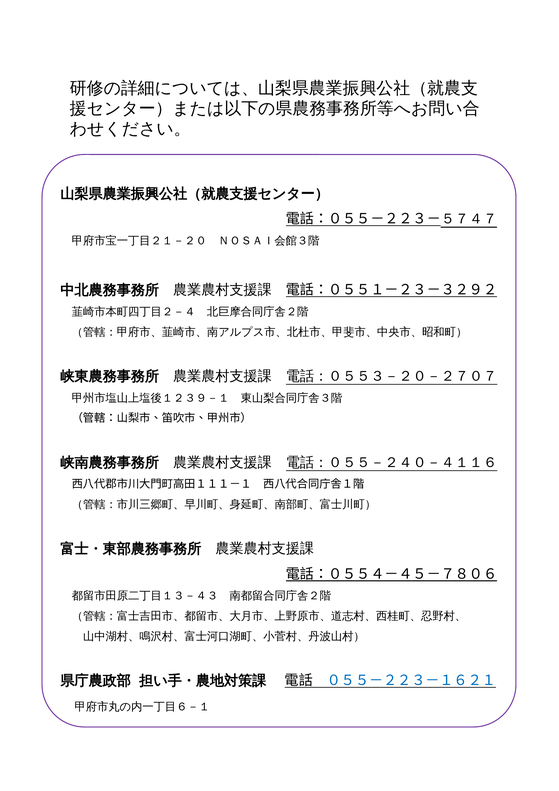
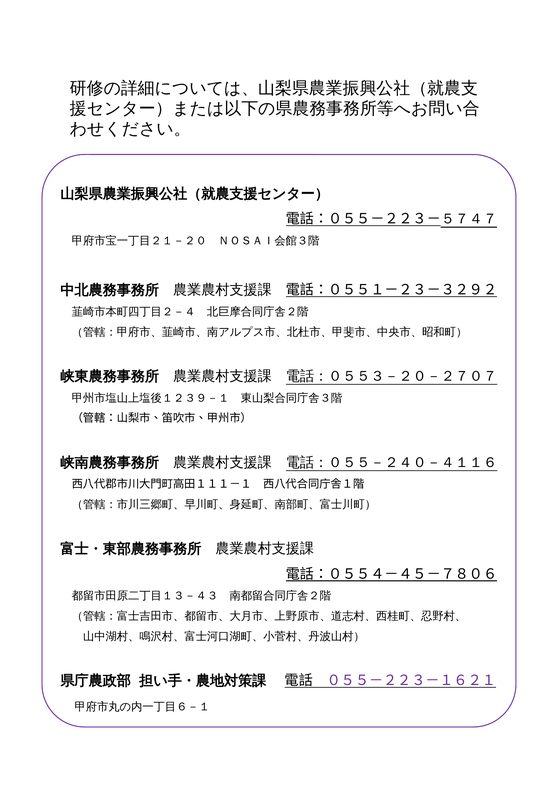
０５５－２２３－１６２１ colour: blue -> purple (411, 680)
